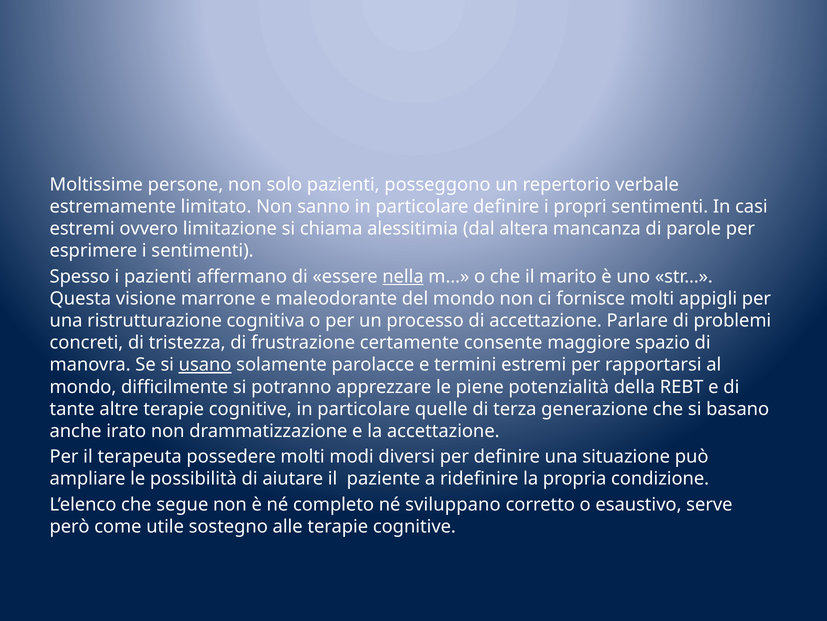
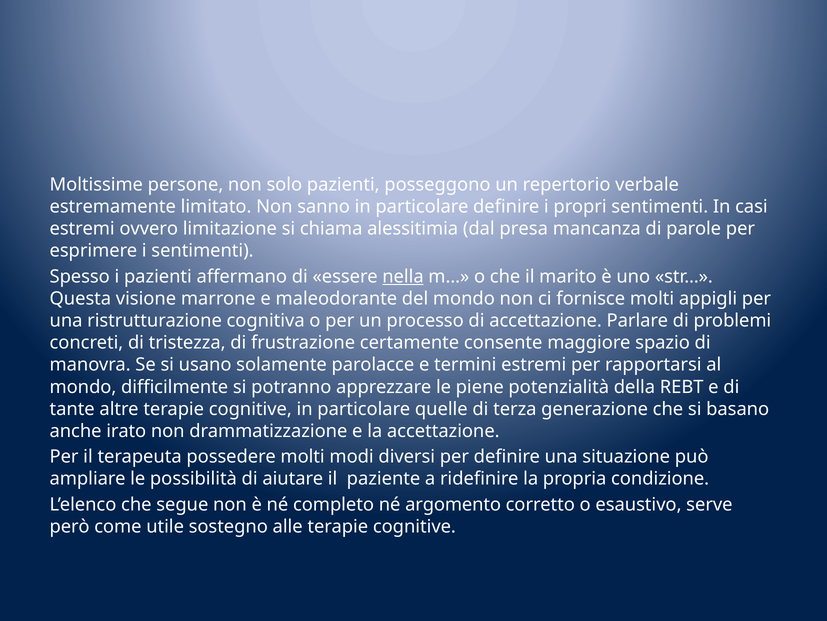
altera: altera -> presa (524, 228)
usano underline: present -> none (205, 364)
sviluppano: sviluppano -> argomento (453, 504)
